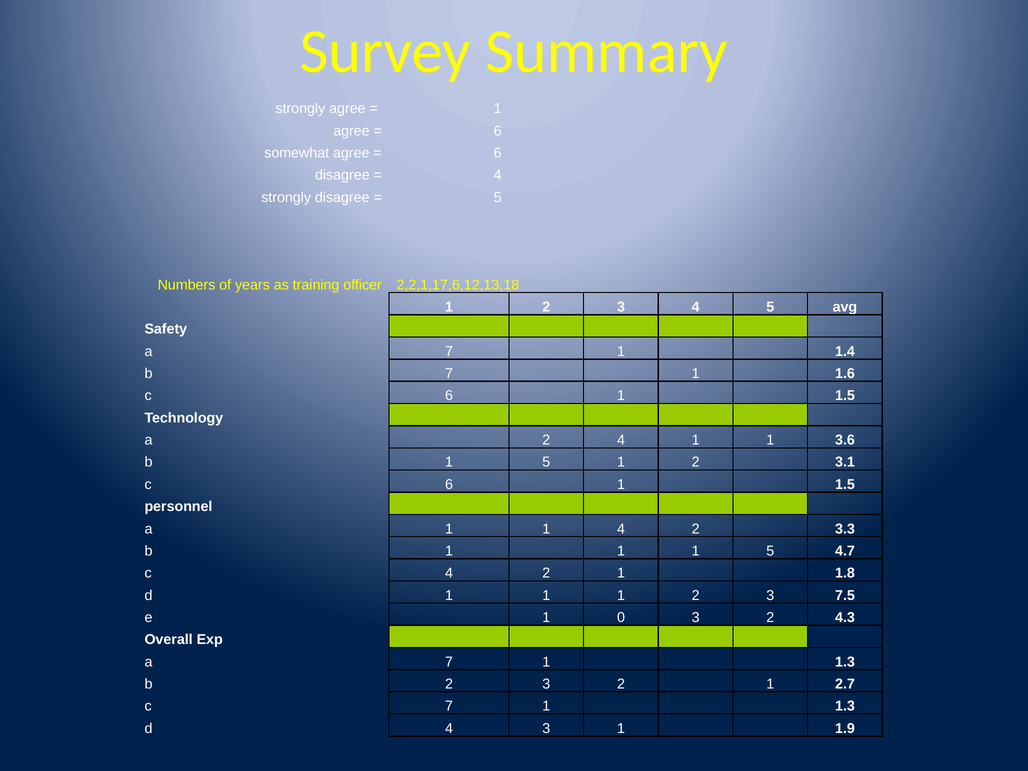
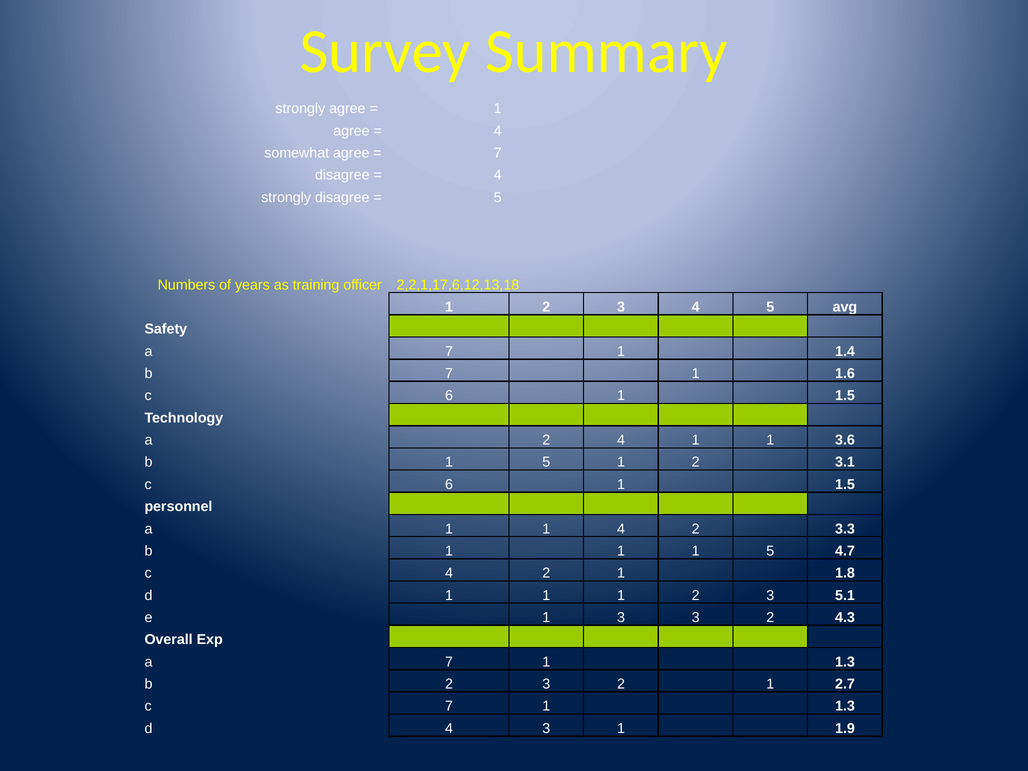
6: 6 -> 4 (498, 131)
6: 6 -> 7 (498, 153)
7.5: 7.5 -> 5.1 (845, 595)
1 0: 0 -> 3 (621, 618)
